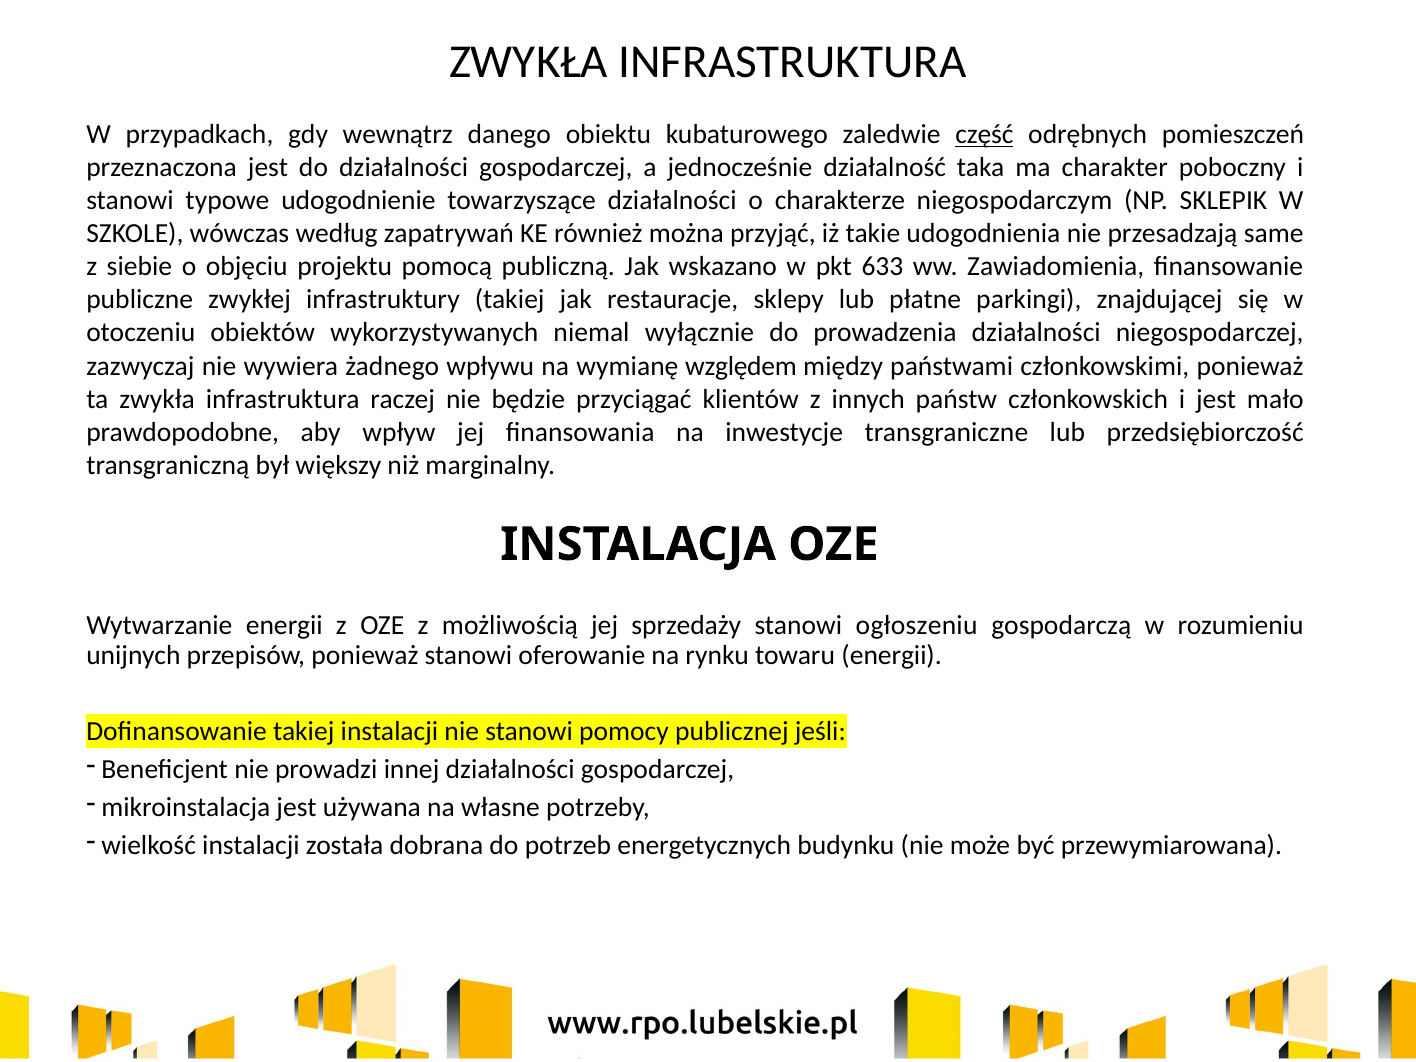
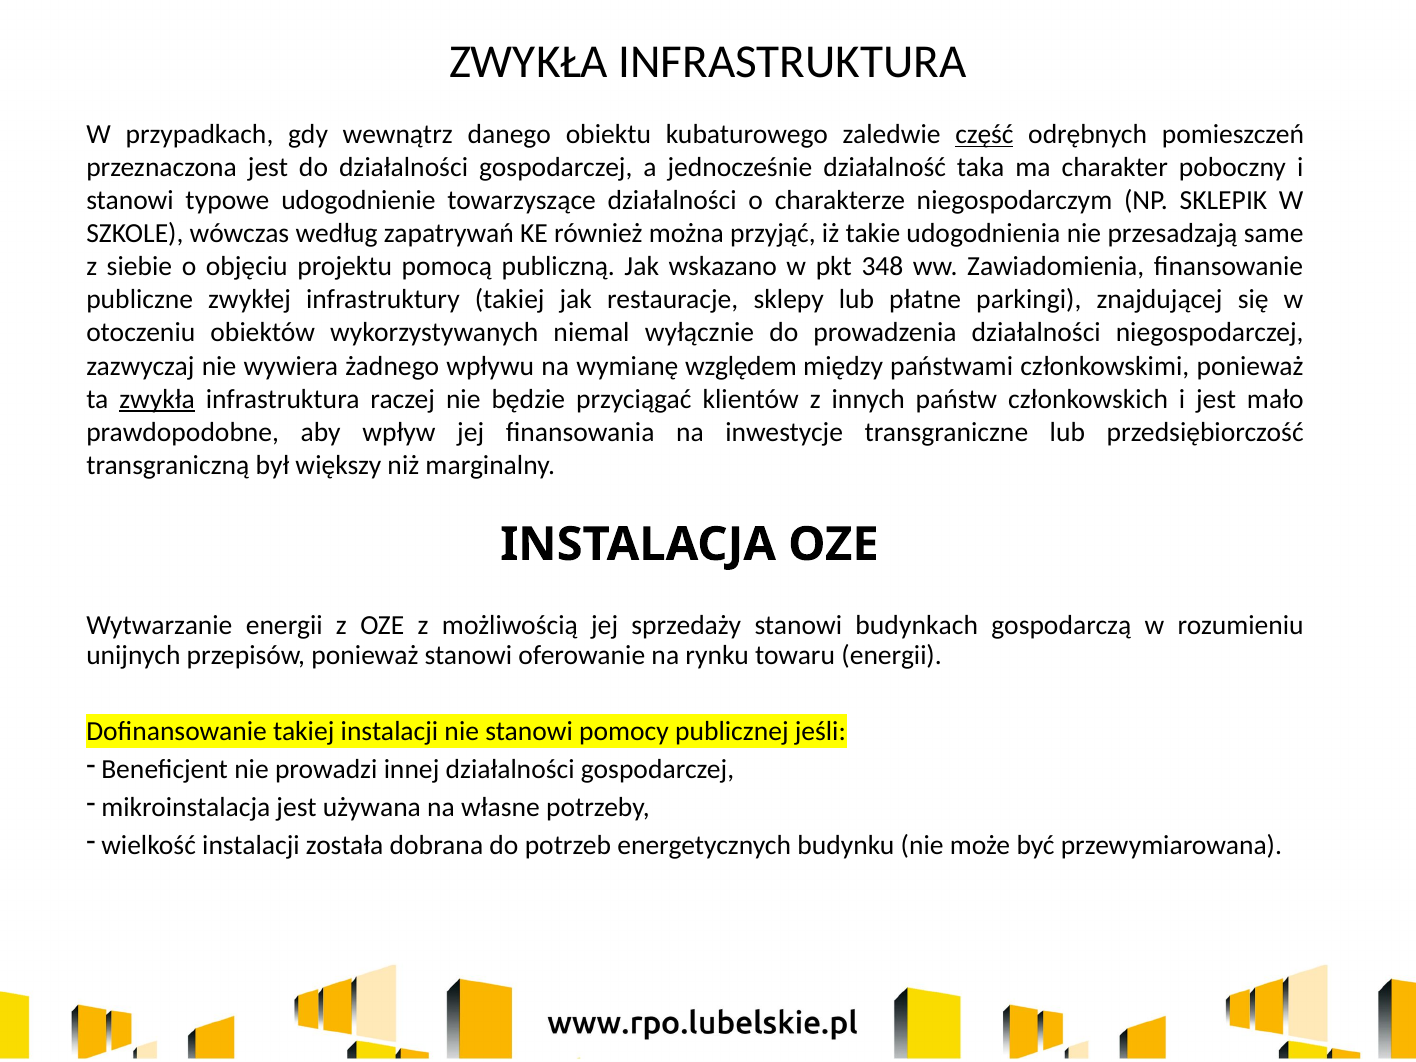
633: 633 -> 348 (882, 267)
zwykła underline: none -> present (157, 399)
ogłoszeniu: ogłoszeniu -> budynkach (917, 625)
